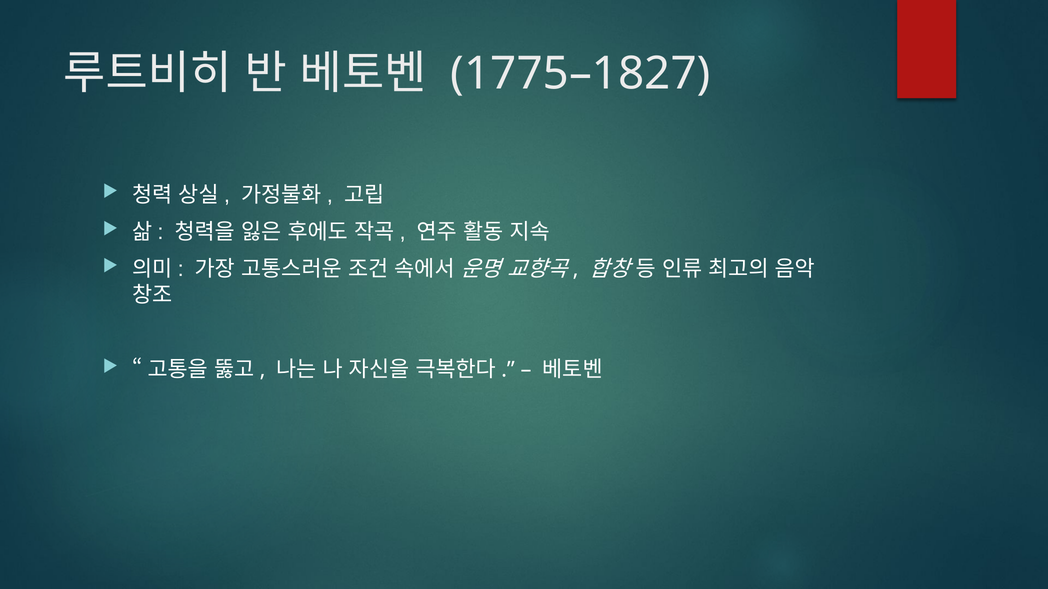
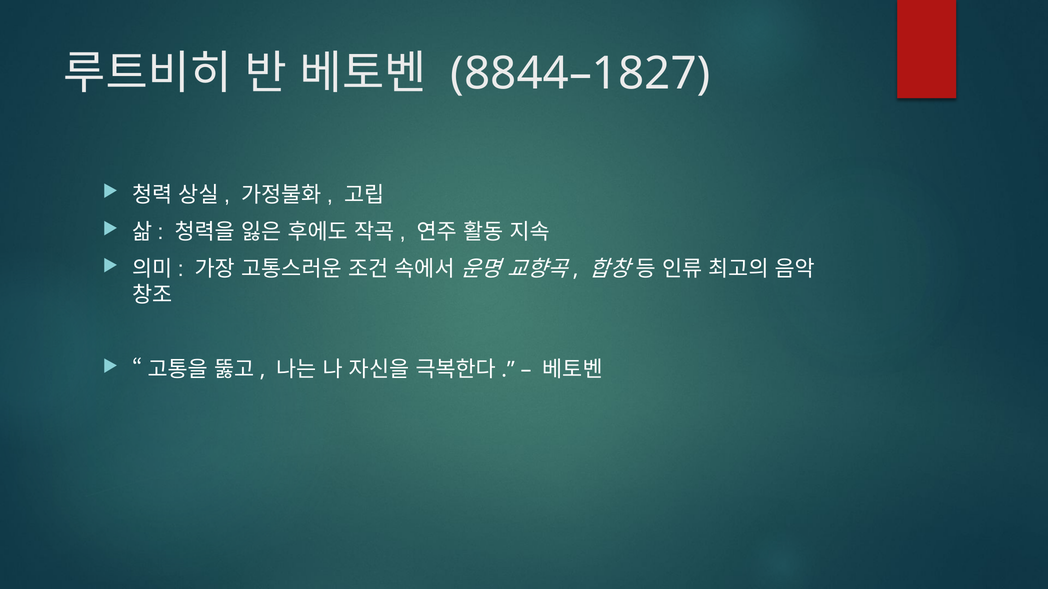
1775–1827: 1775–1827 -> 8844–1827 (580, 74)
